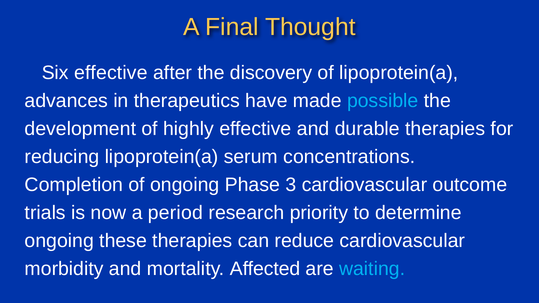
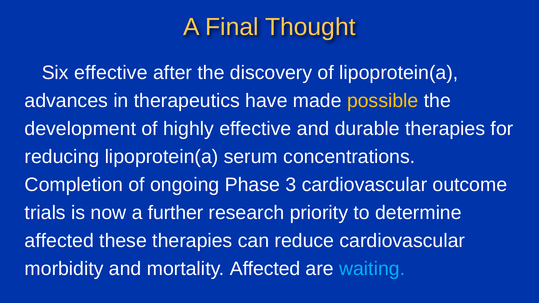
possible colour: light blue -> yellow (383, 101)
period: period -> further (176, 213)
ongoing: ongoing -> affected (59, 241)
